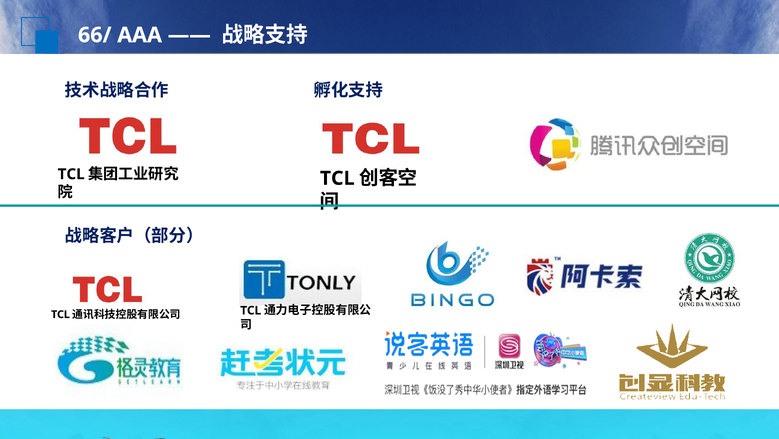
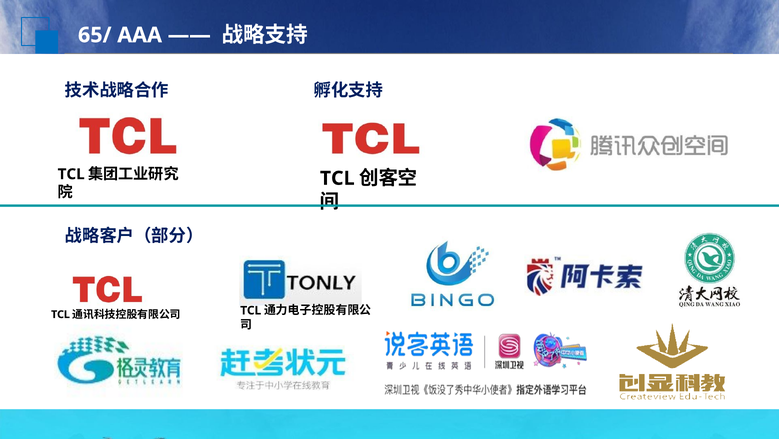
66/: 66/ -> 65/ (95, 35)
